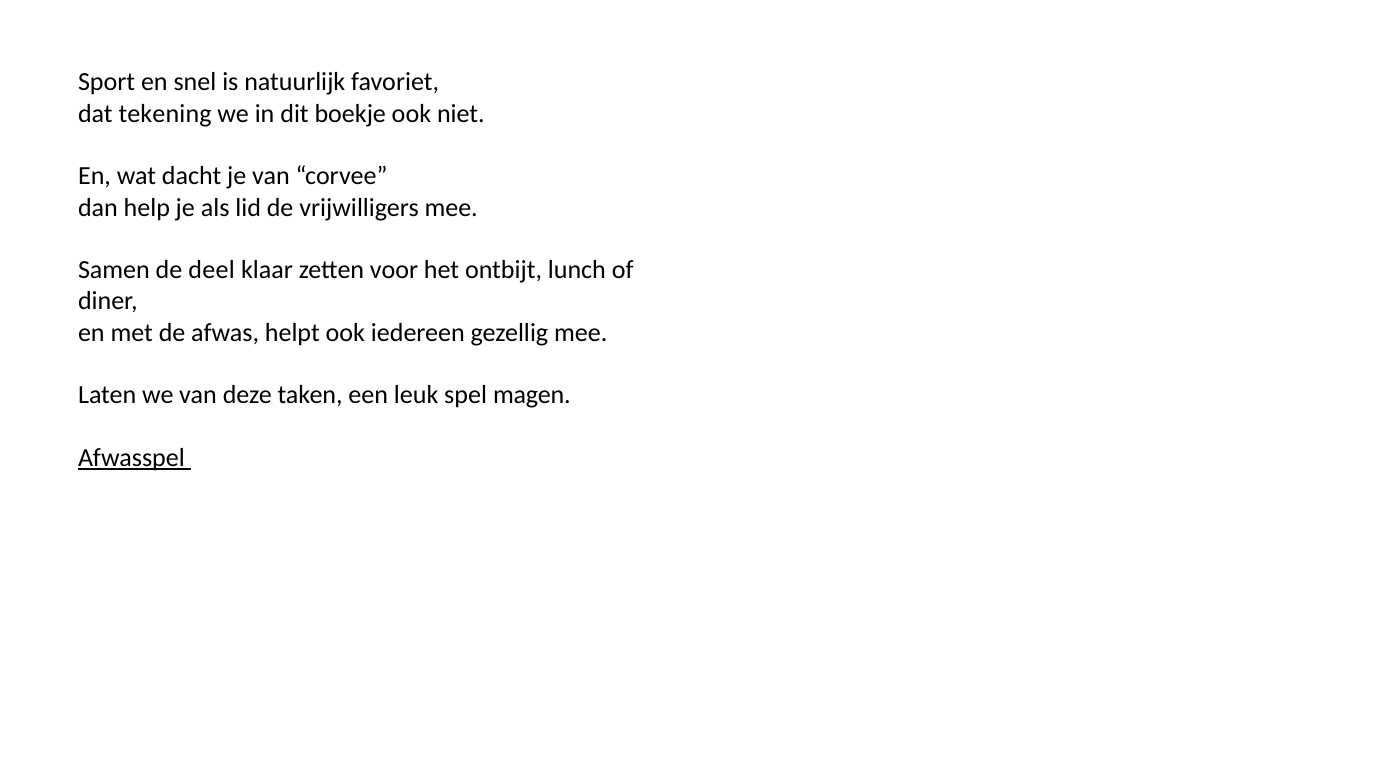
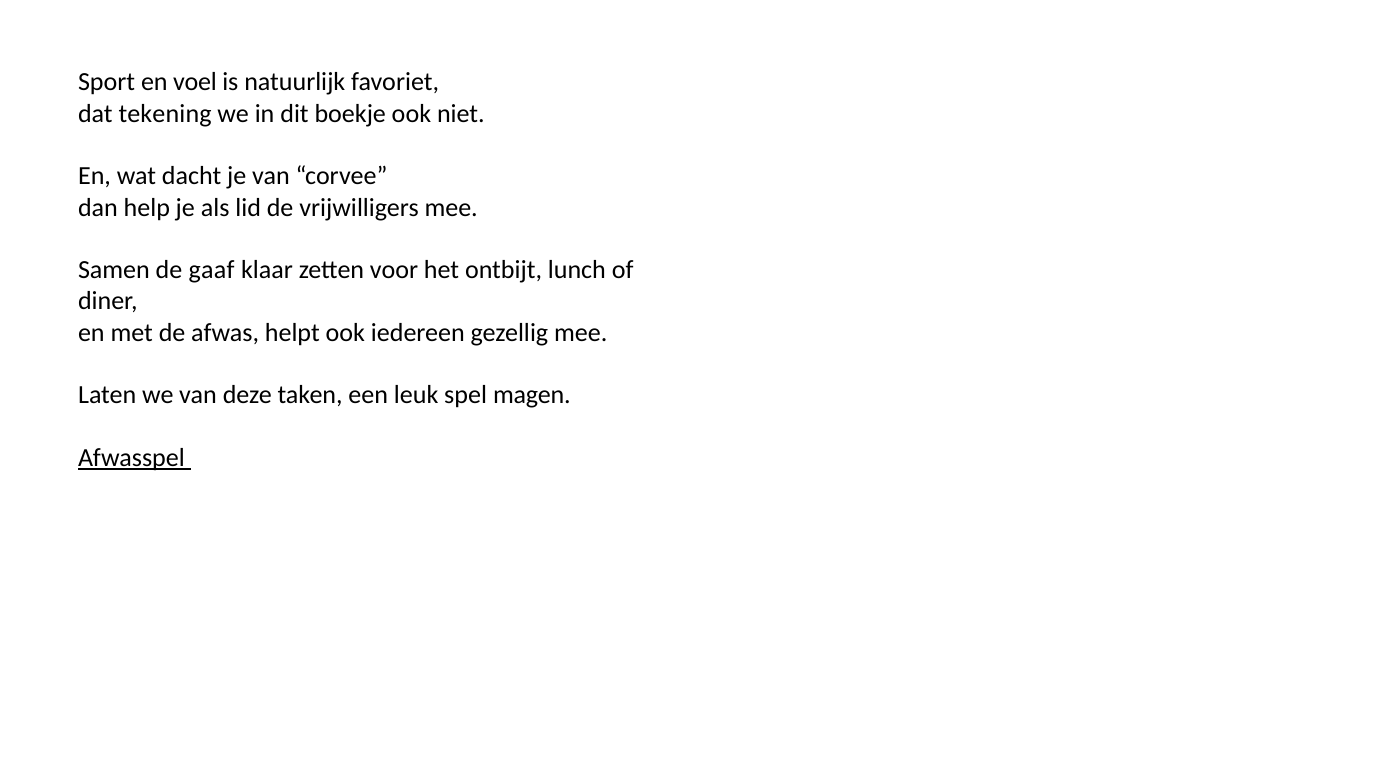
snel: snel -> voel (195, 82)
deel: deel -> gaaf (212, 270)
